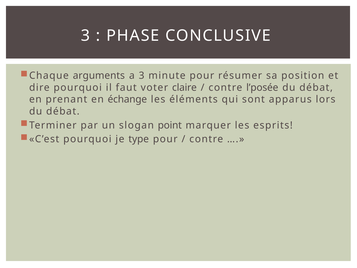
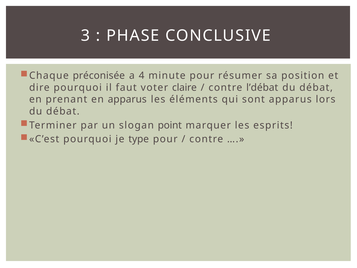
arguments: arguments -> préconisée (99, 76)
a 3: 3 -> 4 (142, 76)
l’posée: l’posée -> l’débat (262, 87)
en échange: échange -> apparus (127, 99)
